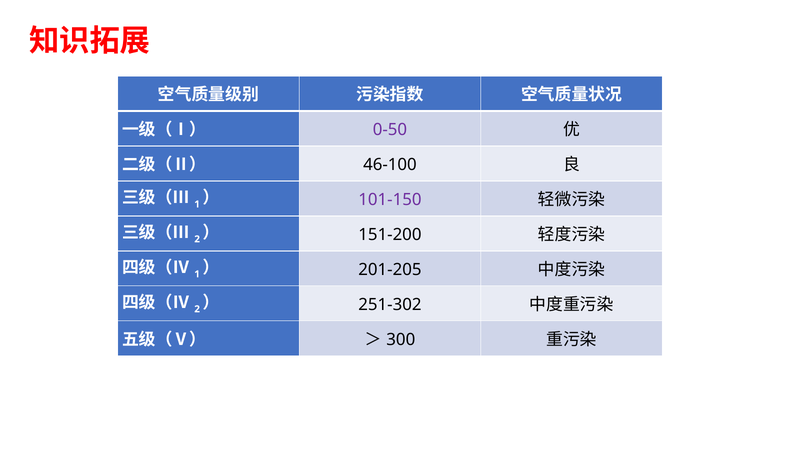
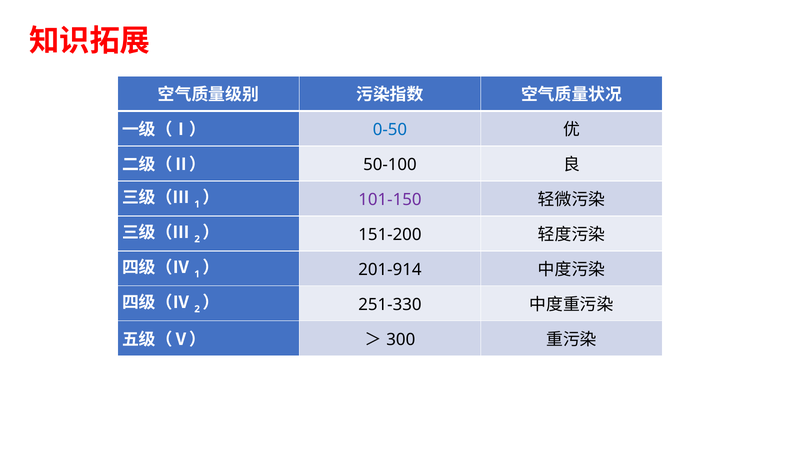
0-50 colour: purple -> blue (390, 130)
46-100: 46-100 -> 50-100 (390, 165)
201-205: 201-205 -> 201-914 (390, 270)
251-302: 251-302 -> 251-330 (390, 305)
